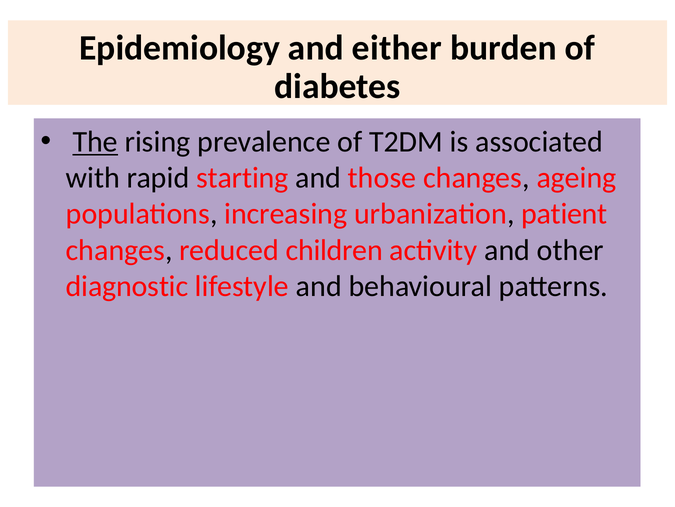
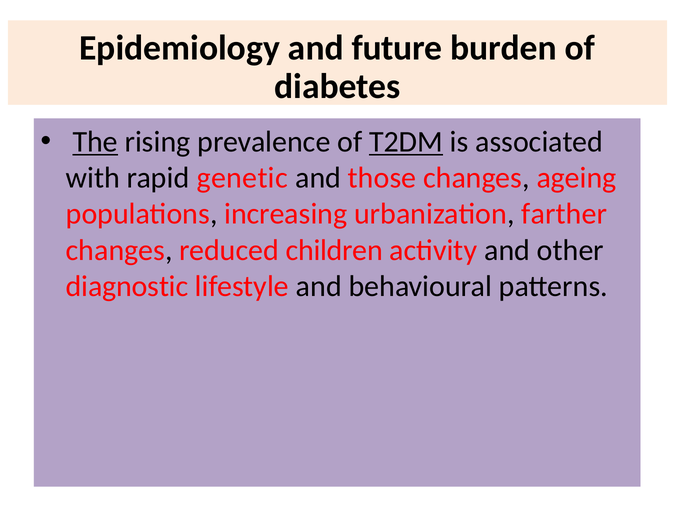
either: either -> future (397, 48)
T2DM underline: none -> present (406, 142)
starting: starting -> genetic (242, 178)
patient: patient -> farther (564, 214)
